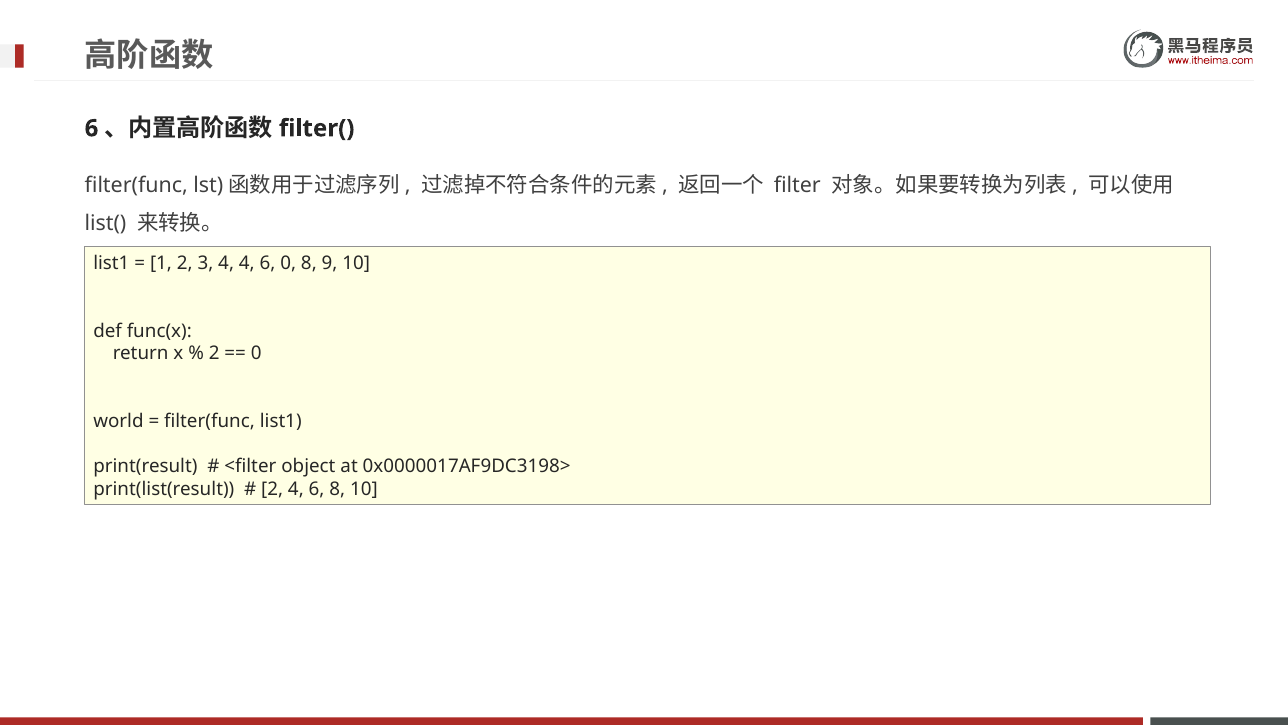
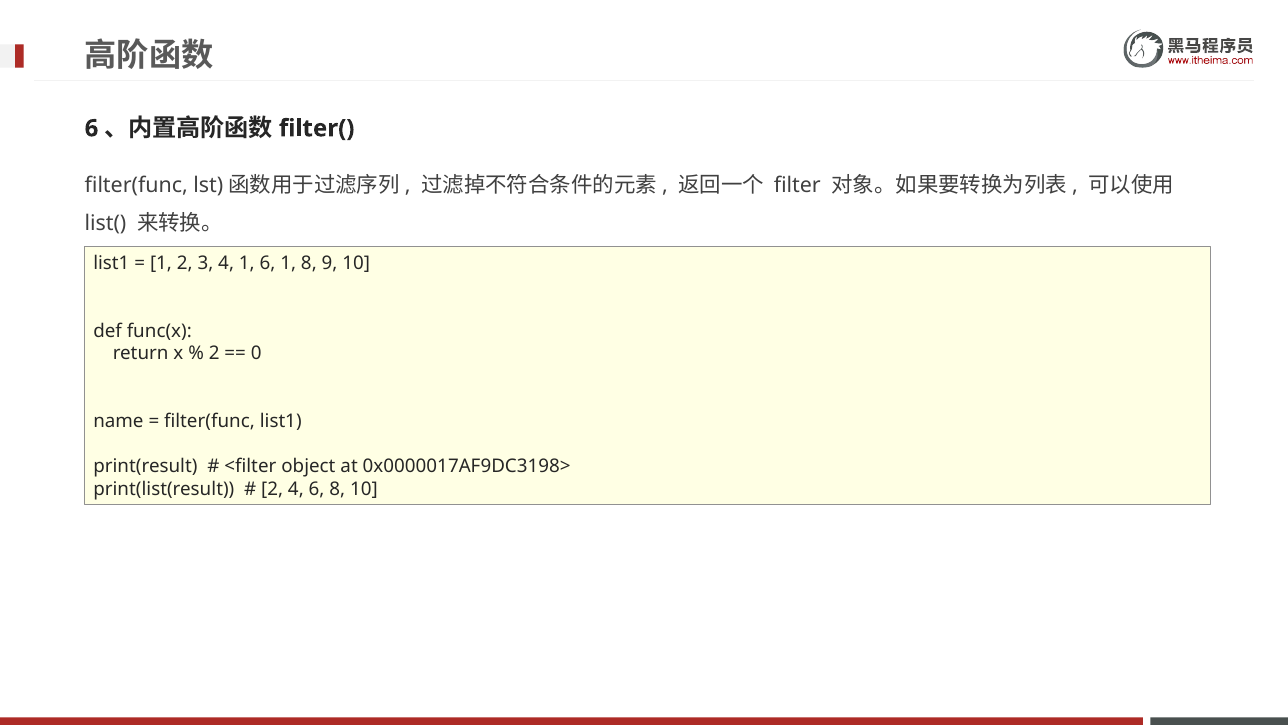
4 4: 4 -> 1 (247, 263)
6 0: 0 -> 1 (288, 263)
world: world -> name (118, 421)
